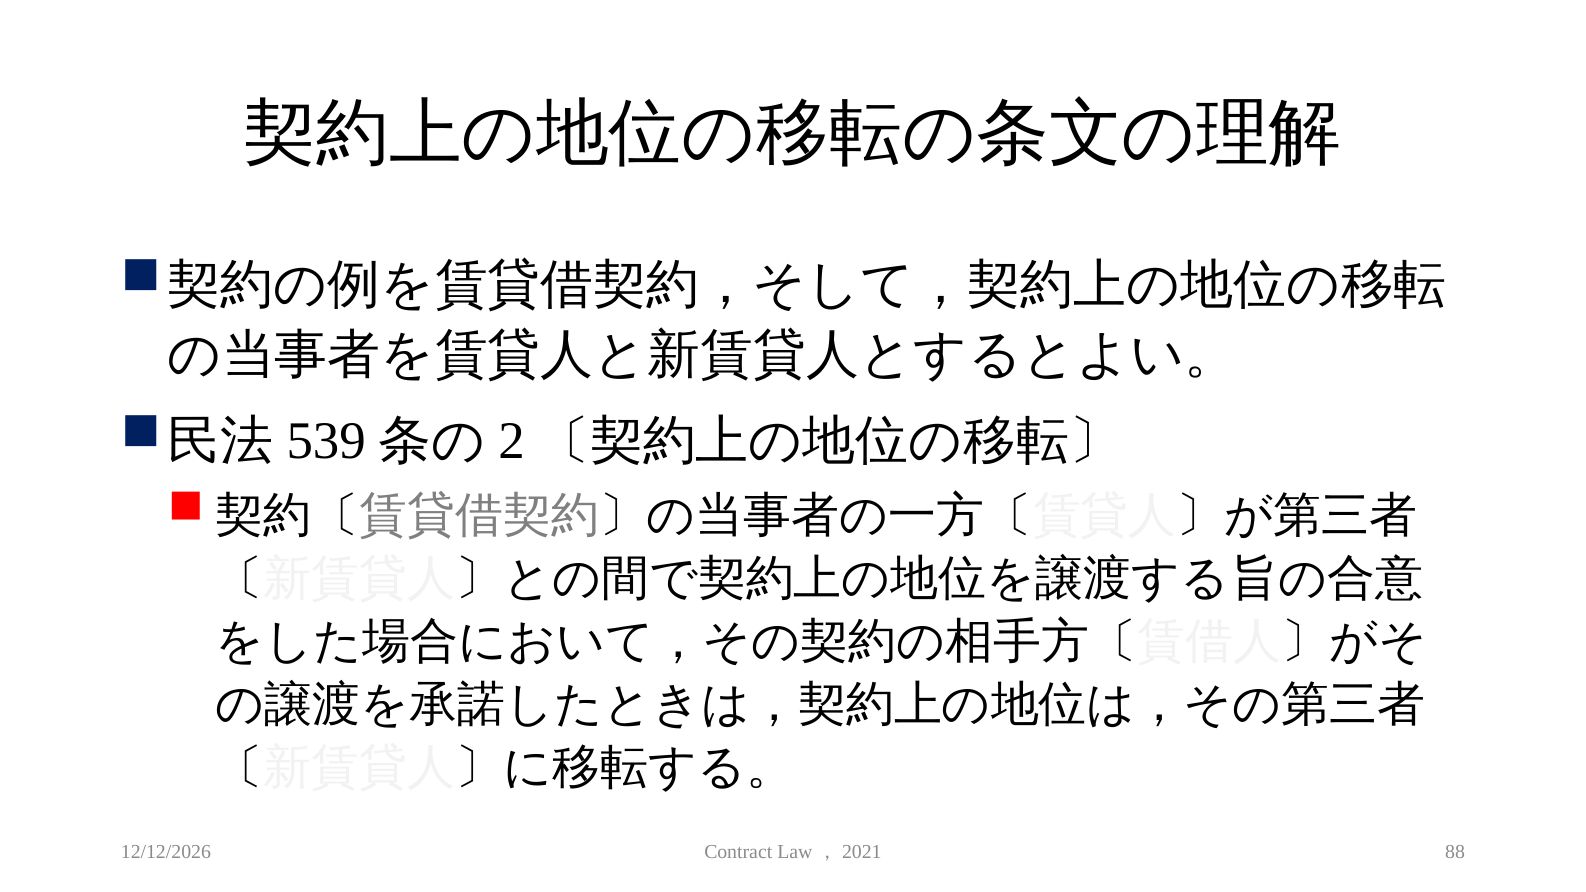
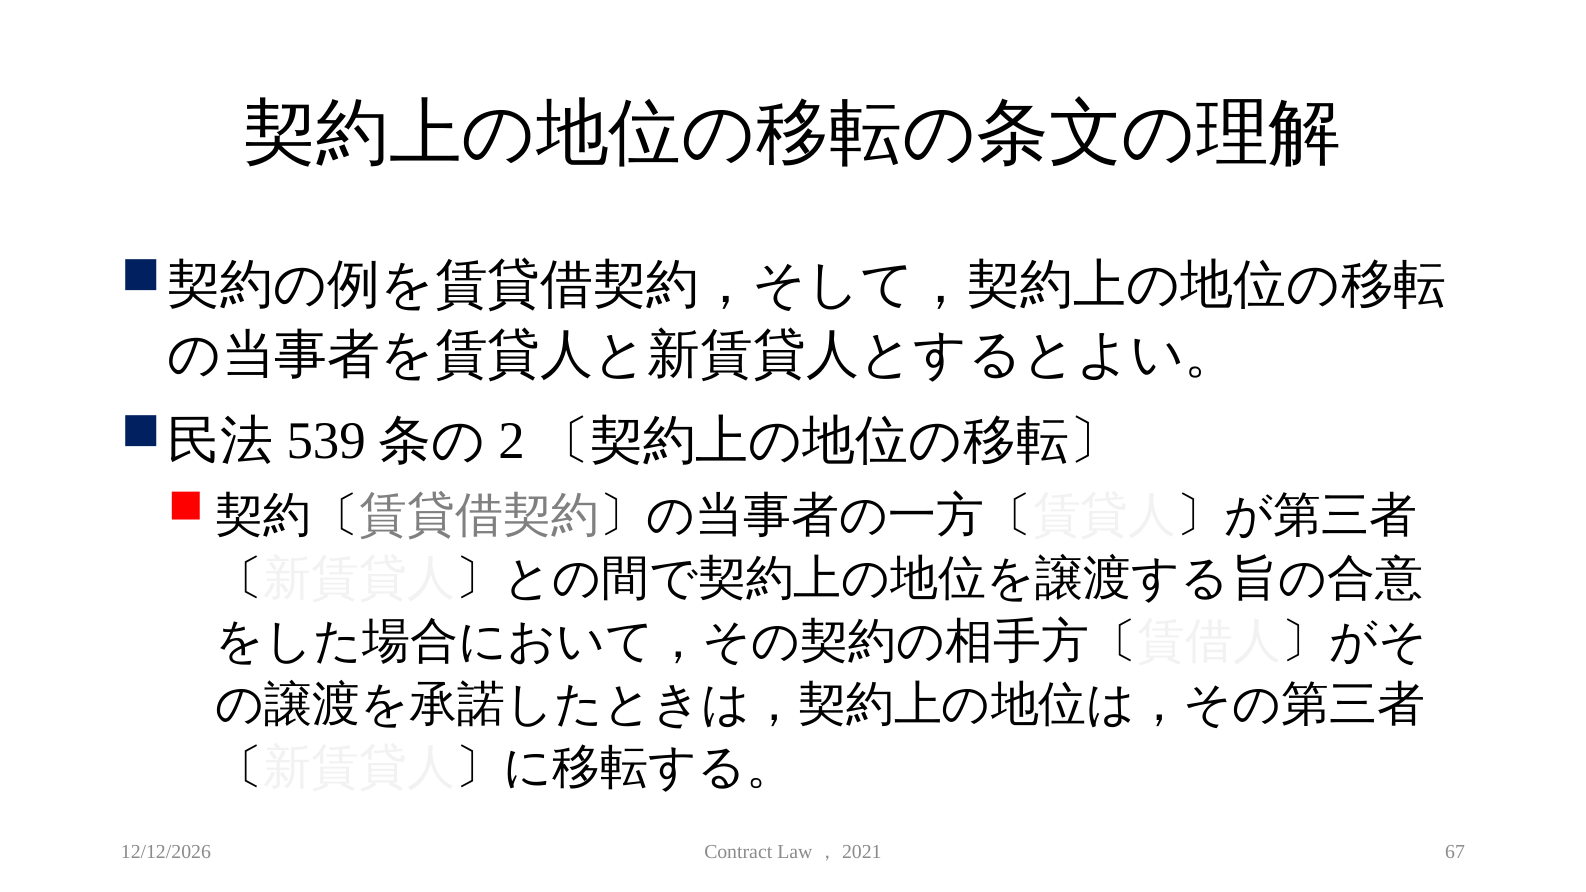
88: 88 -> 67 (1455, 852)
